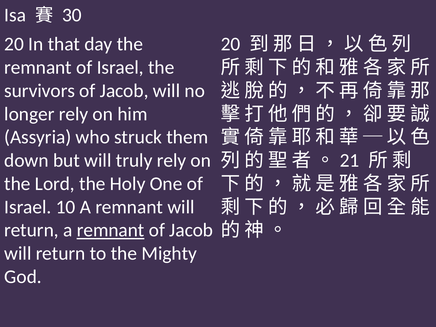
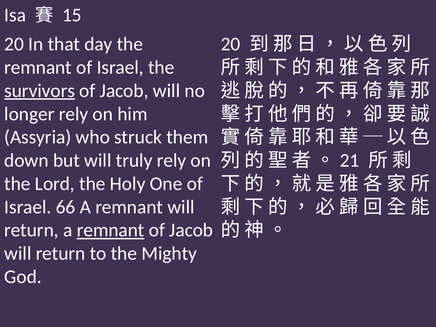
30: 30 -> 15 (72, 15)
survivors underline: none -> present (40, 91)
10: 10 -> 66 (66, 207)
